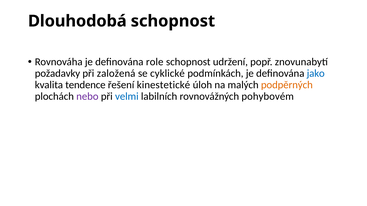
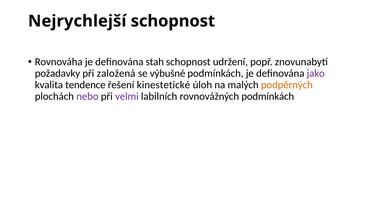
Dlouhodobá: Dlouhodobá -> Nejrychlejší (77, 21)
role: role -> stah (155, 62)
cyklické: cyklické -> výbušné (168, 74)
jako colour: blue -> purple (316, 74)
velmi colour: blue -> purple (127, 97)
rovnovážných pohybovém: pohybovém -> podmínkách (268, 97)
